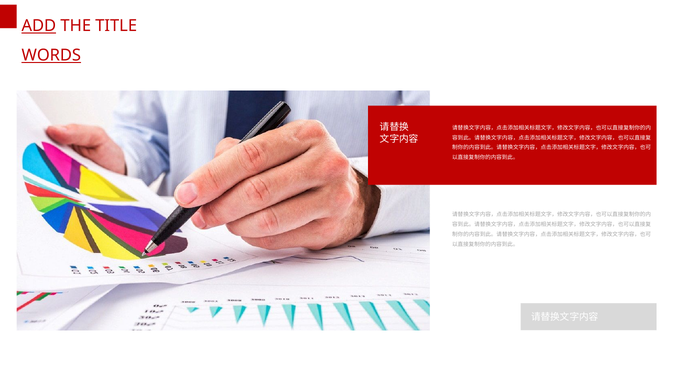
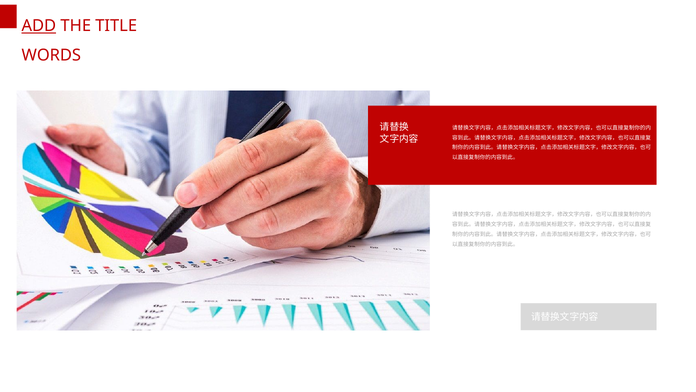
WORDS underline: present -> none (51, 55)
